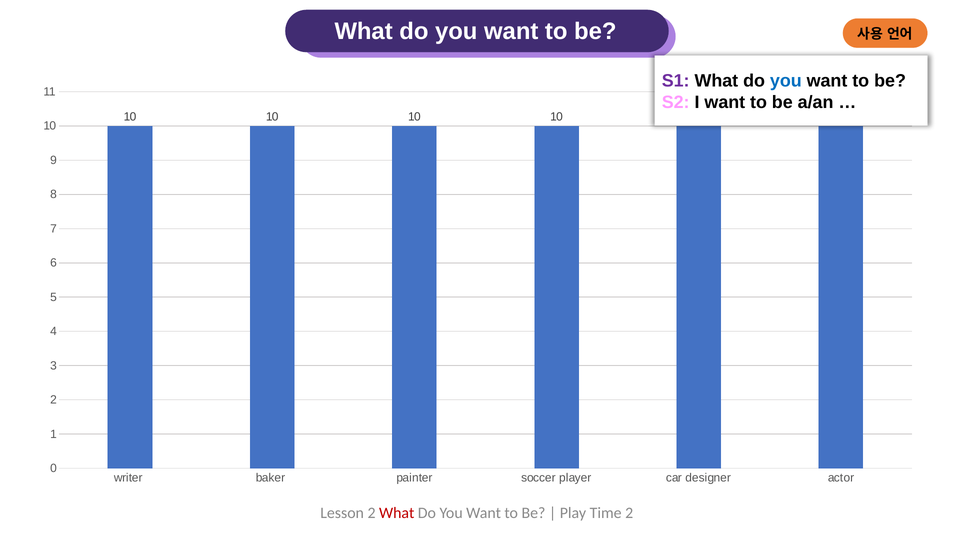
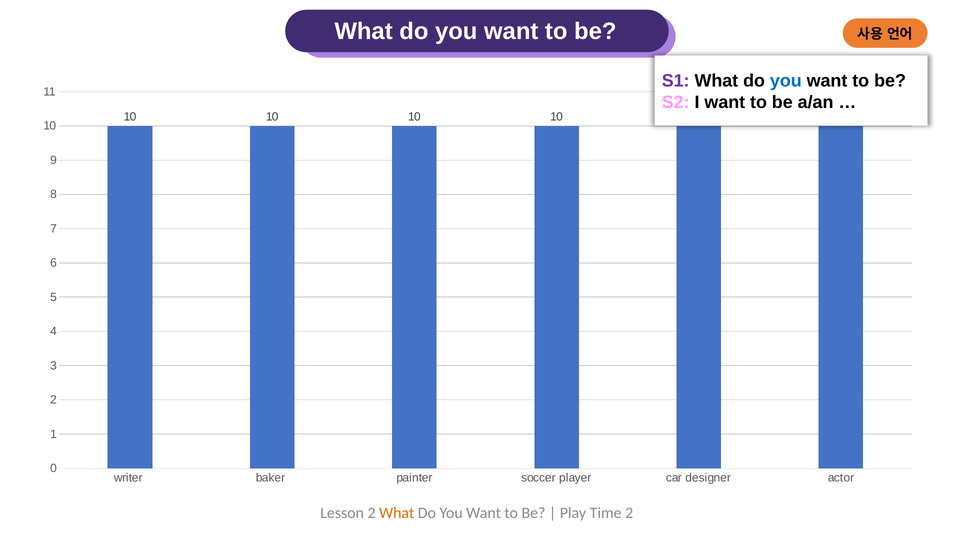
What colour: red -> orange (397, 513)
